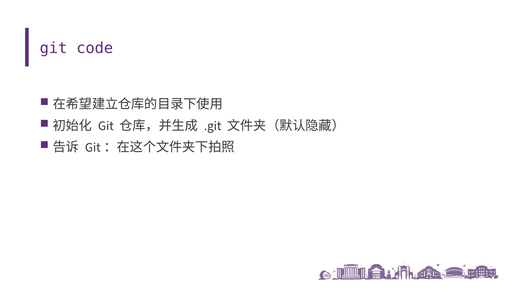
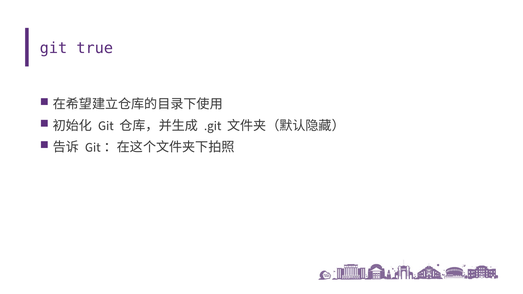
code: code -> true (95, 48)
